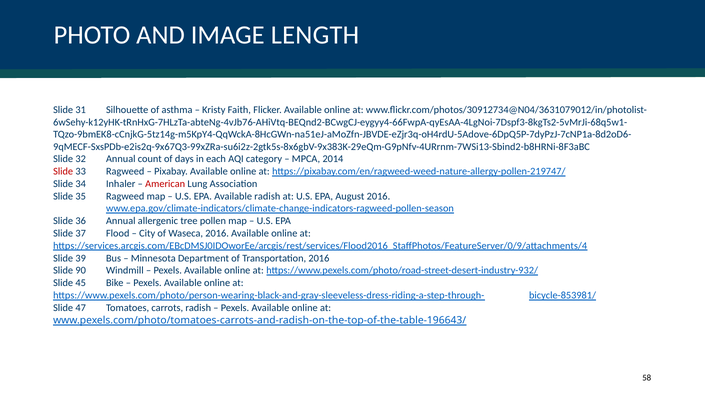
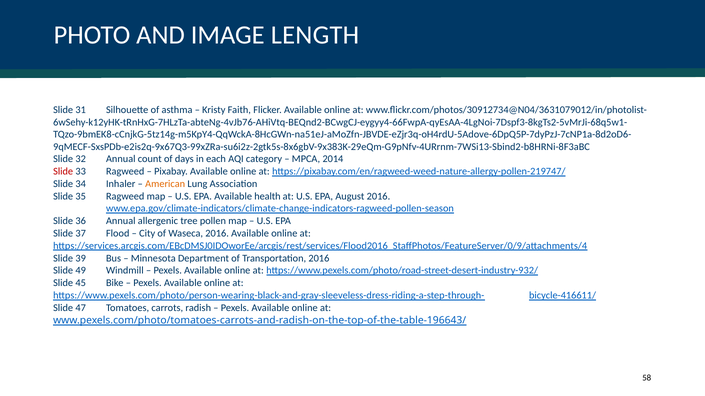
American colour: red -> orange (165, 184)
Available radish: radish -> health (267, 197)
90: 90 -> 49 (81, 271)
bicycle-853981/: bicycle-853981/ -> bicycle-416611/ (563, 296)
